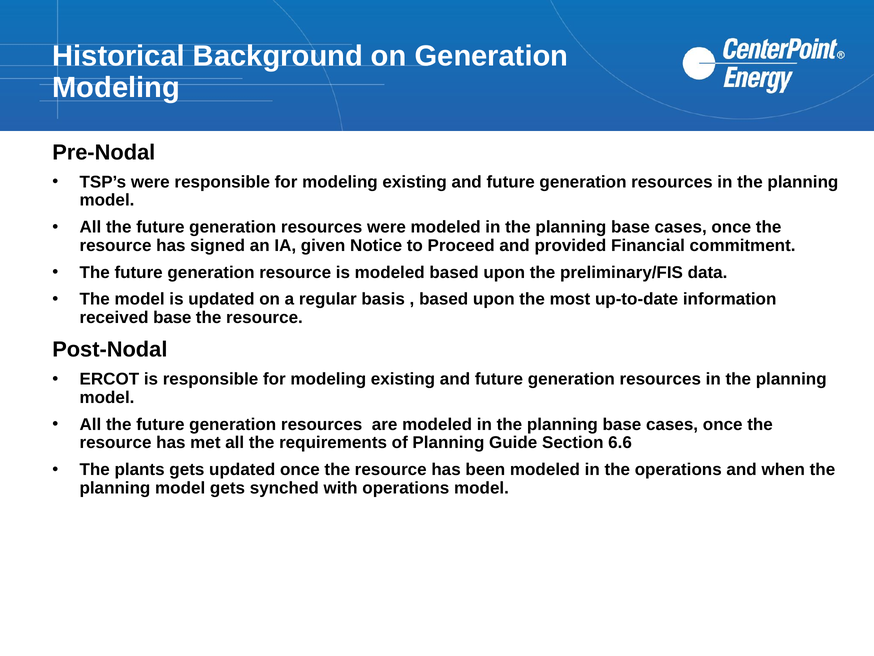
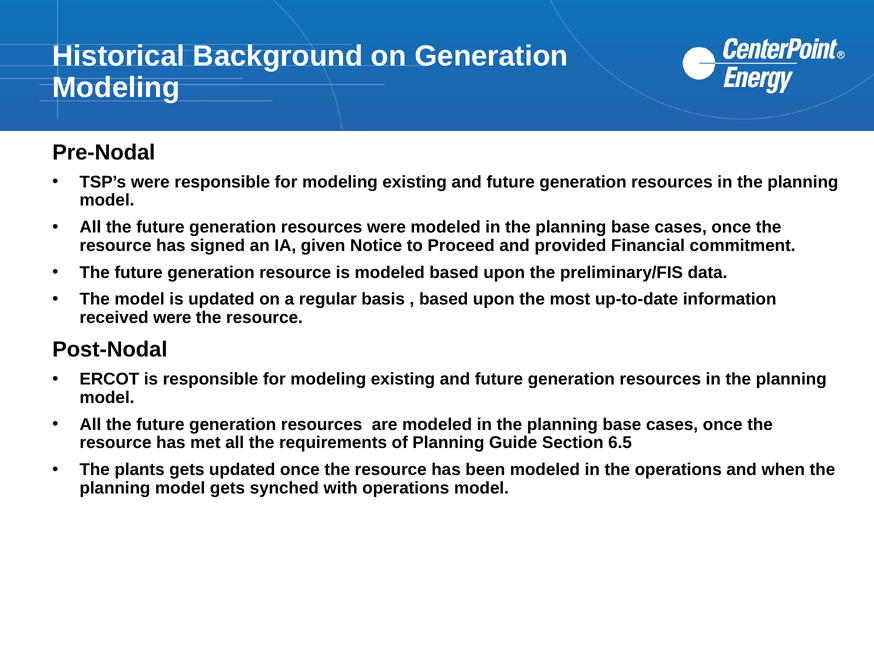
received base: base -> were (172, 317)
6.6: 6.6 -> 6.5 (620, 443)
